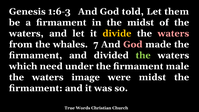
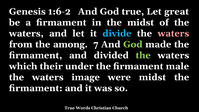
1:6-3: 1:6-3 -> 1:6-2 (59, 12)
God told: told -> true (133, 12)
them: them -> great (177, 12)
divide colour: yellow -> light blue (117, 33)
whales: whales -> among (70, 44)
God colour: pink -> light green (133, 44)
need: need -> their (51, 66)
